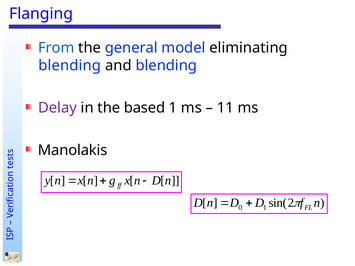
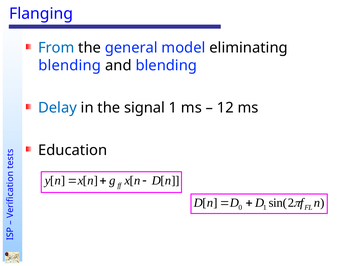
Delay colour: purple -> blue (57, 108)
based: based -> signal (145, 108)
11: 11 -> 12 (225, 108)
Manolakis: Manolakis -> Education (73, 150)
